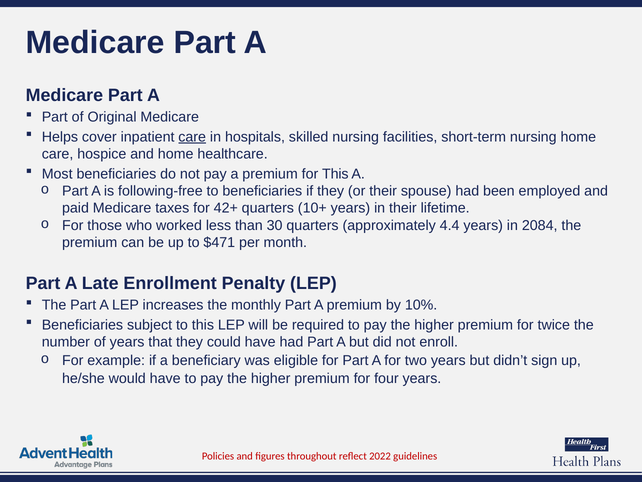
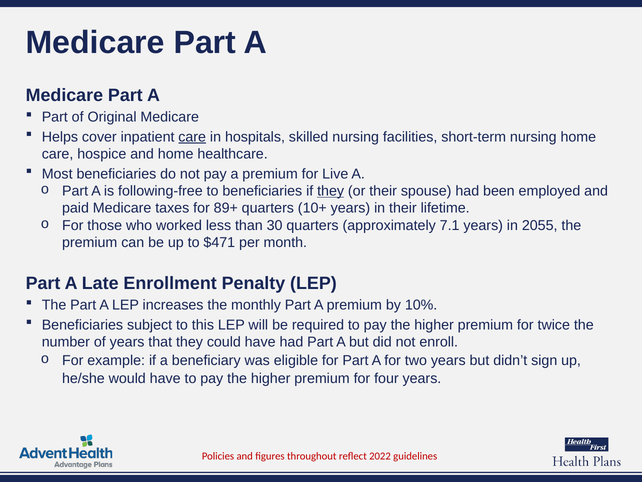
for This: This -> Live (335, 174)
they underline: none -> present (331, 191)
42+: 42+ -> 89+ (226, 208)
4.4: 4.4 -> 7.1 (450, 225)
2084: 2084 -> 2055 (540, 225)
